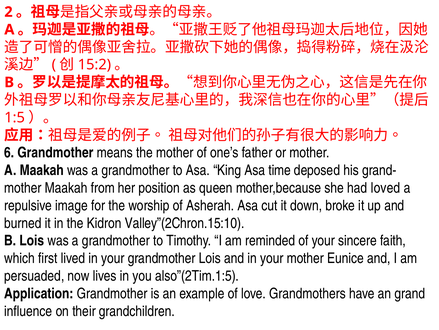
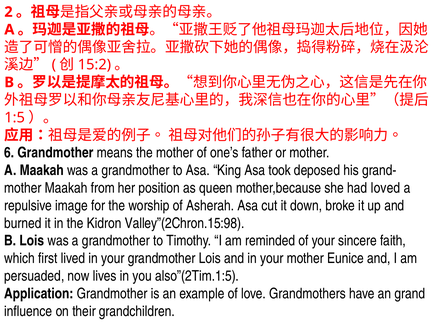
time: time -> took (280, 170)
Valley”(2Chron.15:10: Valley”(2Chron.15:10 -> Valley”(2Chron.15:98 (185, 223)
